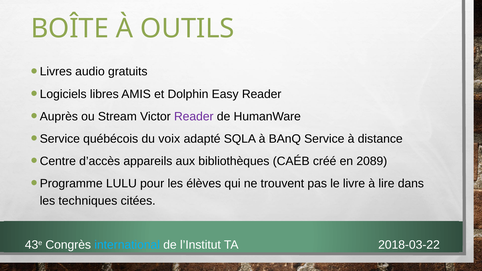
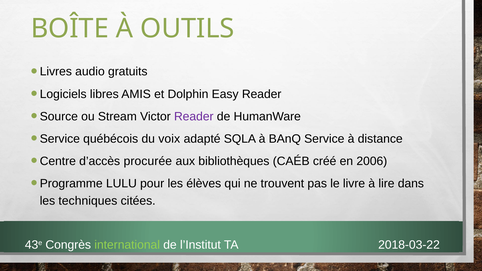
Auprès: Auprès -> Source (59, 116)
appareils: appareils -> procurée (148, 161)
2089: 2089 -> 2006 (372, 161)
international colour: light blue -> light green (127, 245)
